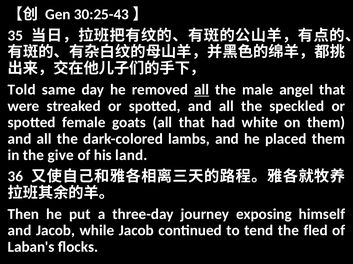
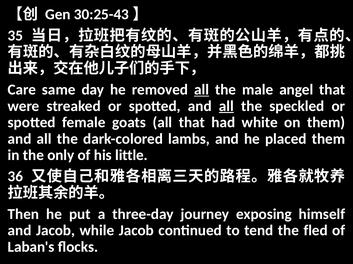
Told: Told -> Care (22, 90)
all underline: none -> present (226, 106)
give: give -> only (61, 156)
land: land -> little (131, 156)
